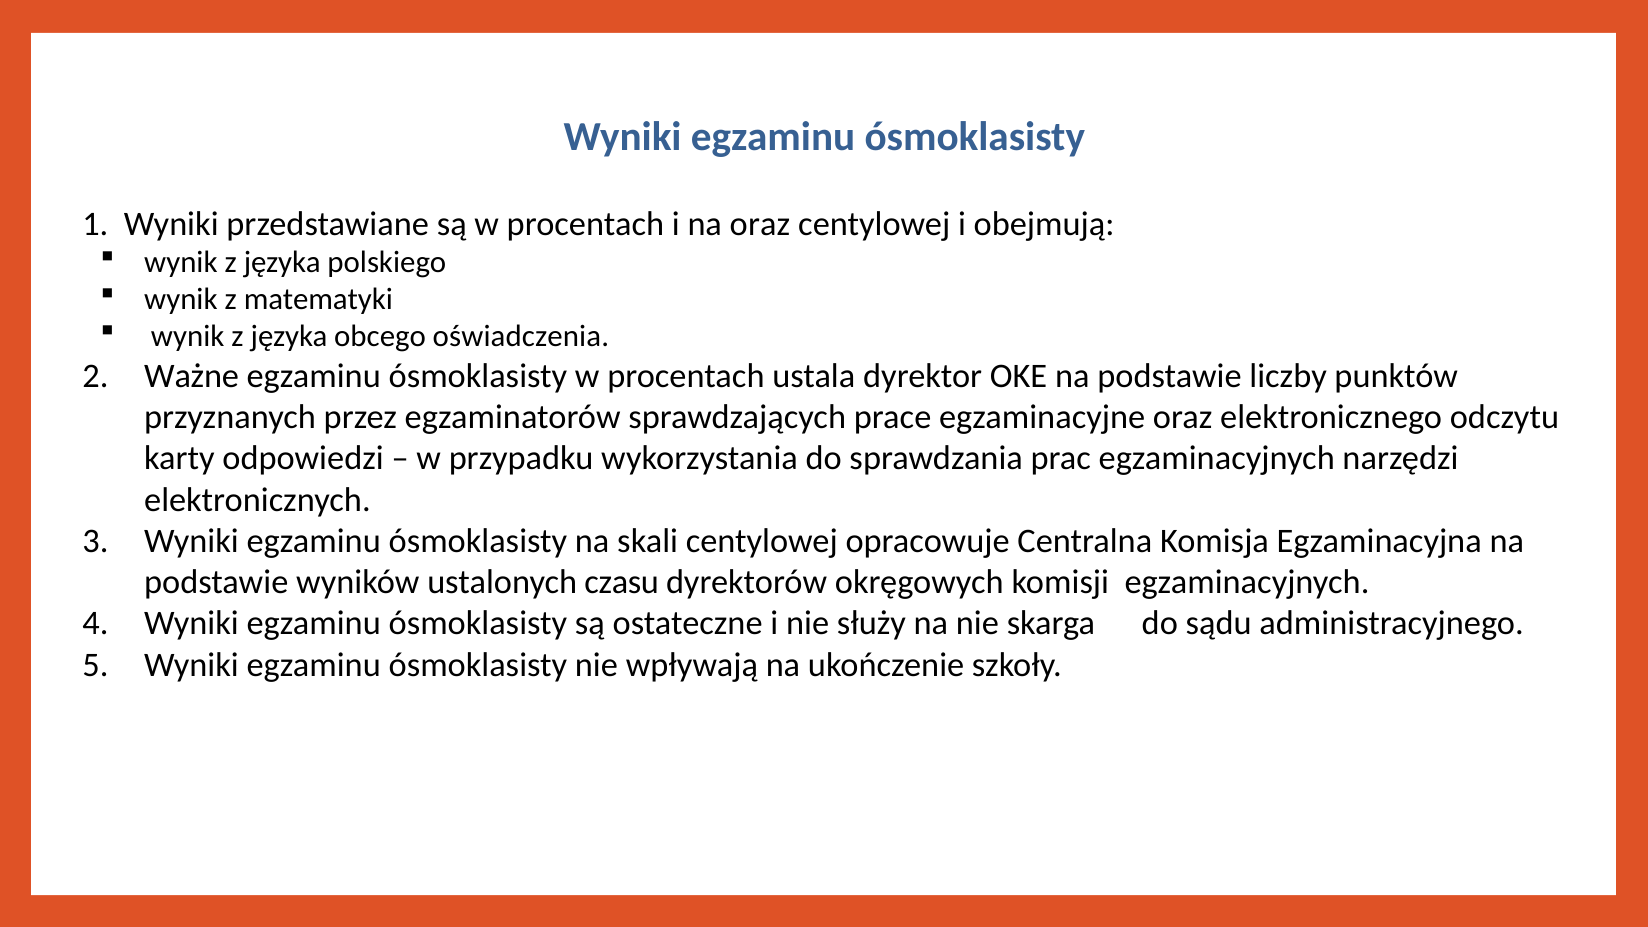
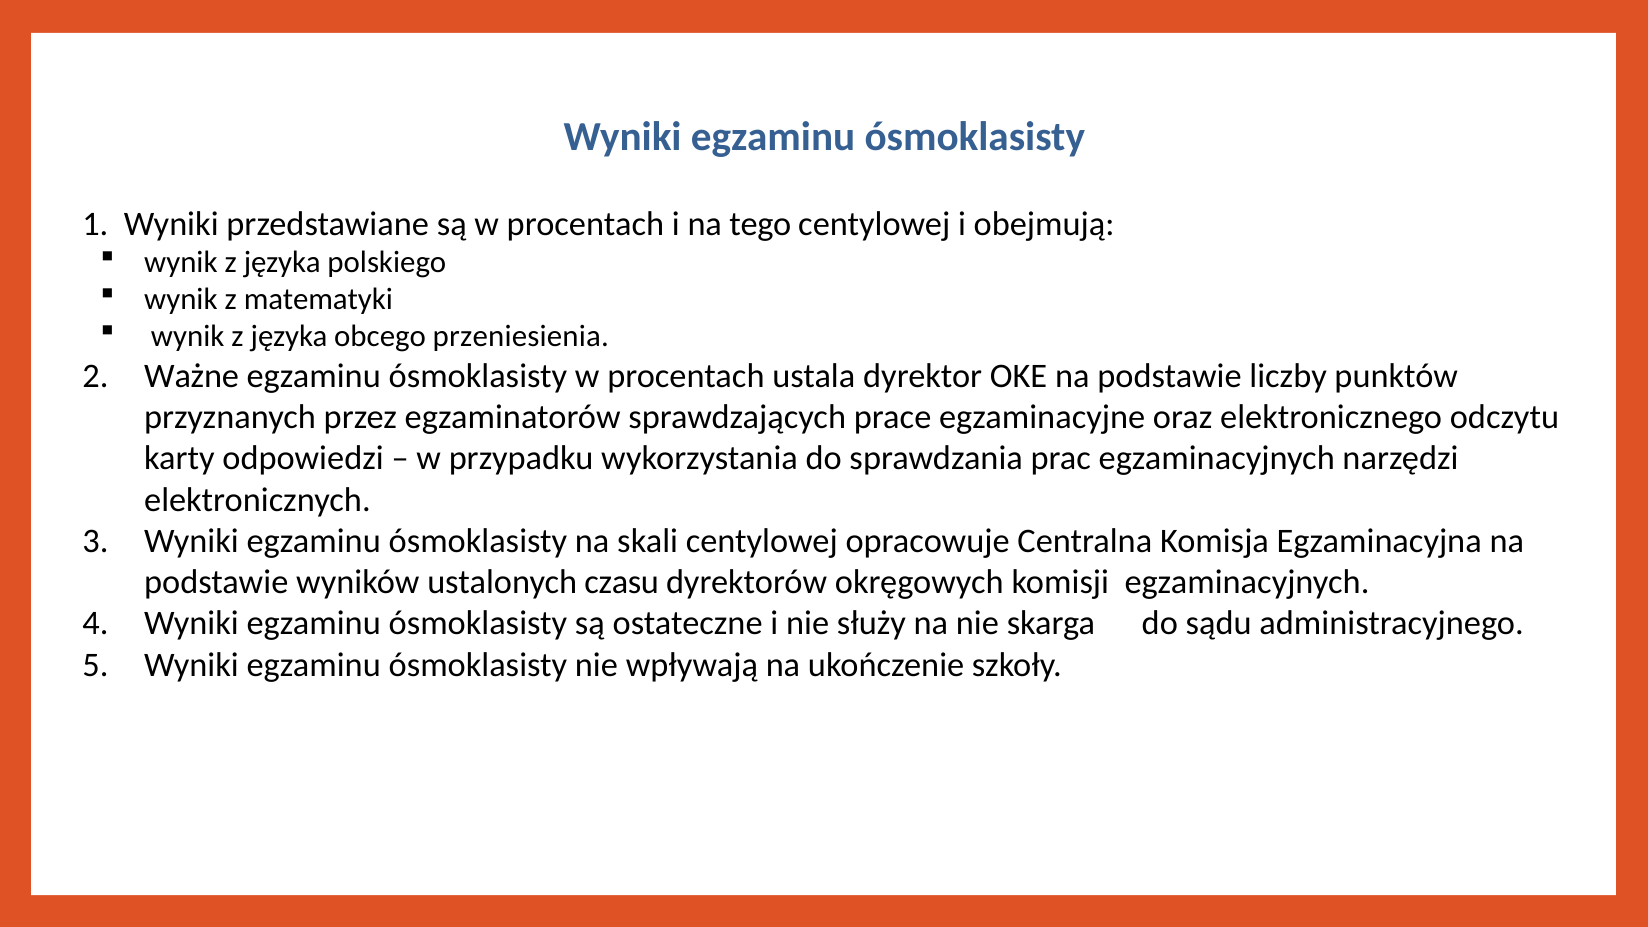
na oraz: oraz -> tego (760, 224)
oświadczenia: oświadczenia -> przeniesienia (521, 337)
